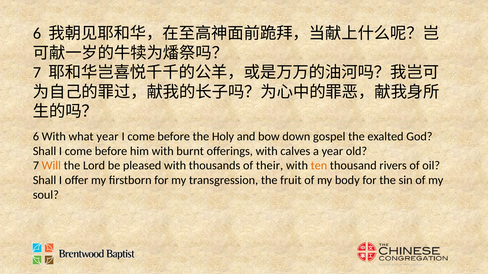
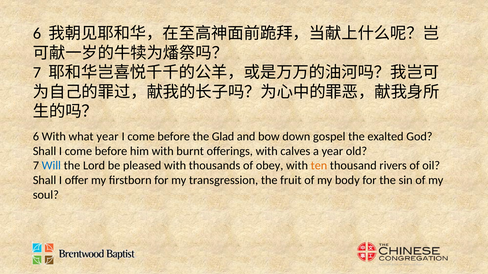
Holy: Holy -> Glad (223, 137)
Will colour: orange -> blue (51, 166)
their: their -> obey (270, 166)
